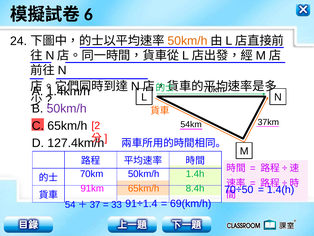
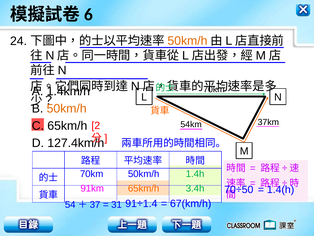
50km/h colour: purple -> orange (67, 108)
8.4h: 8.4h -> 3.4h (195, 188)
69(km/h: 69(km/h -> 67(km/h (191, 203)
33: 33 -> 31 (117, 204)
